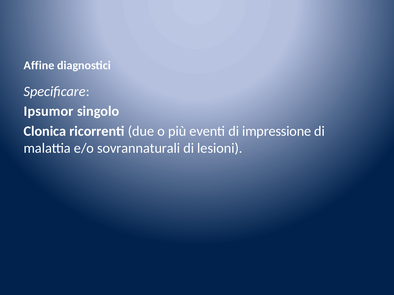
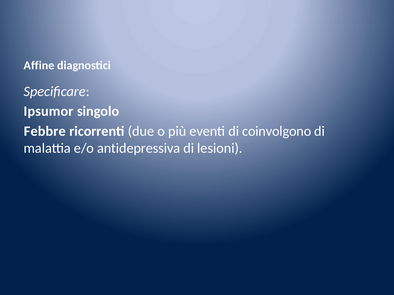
Clonica: Clonica -> Febbre (45, 131)
impressione: impressione -> coinvolgono (277, 131)
sovrannaturali: sovrannaturali -> antidepressiva (139, 148)
